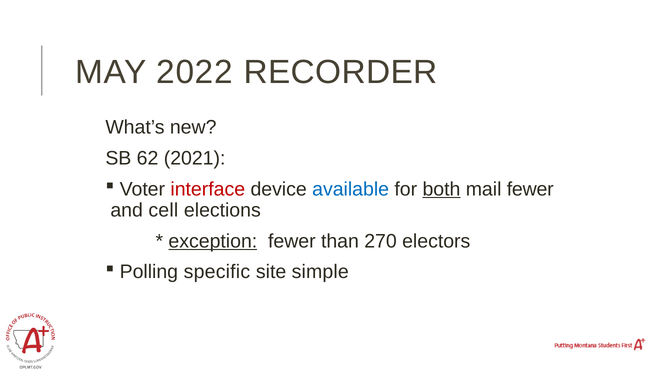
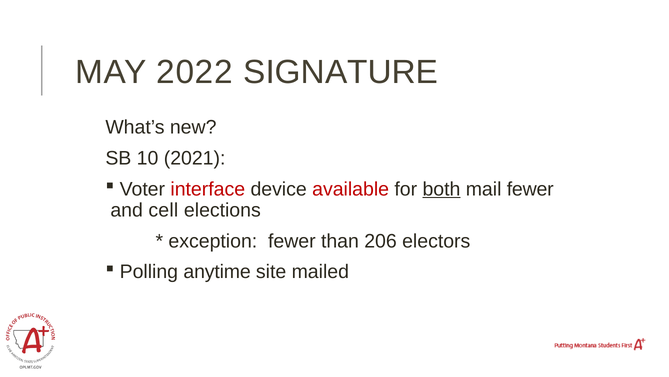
RECORDER: RECORDER -> SIGNATURE (341, 72)
62: 62 -> 10 (148, 158)
available colour: blue -> red (351, 189)
exception underline: present -> none (213, 241)
270: 270 -> 206 (381, 241)
specific: specific -> anytime (217, 272)
simple: simple -> mailed (320, 272)
